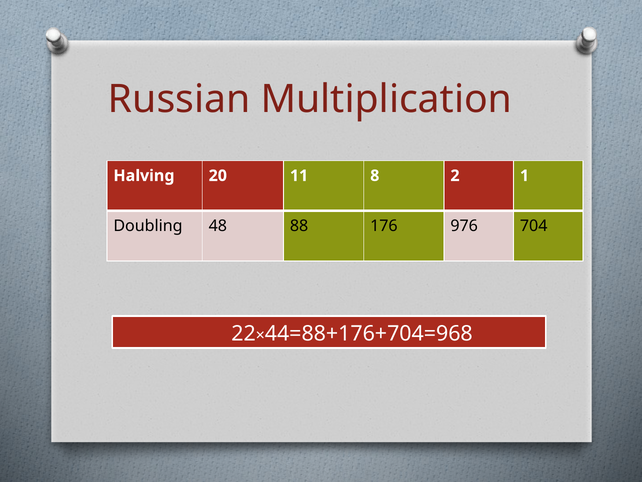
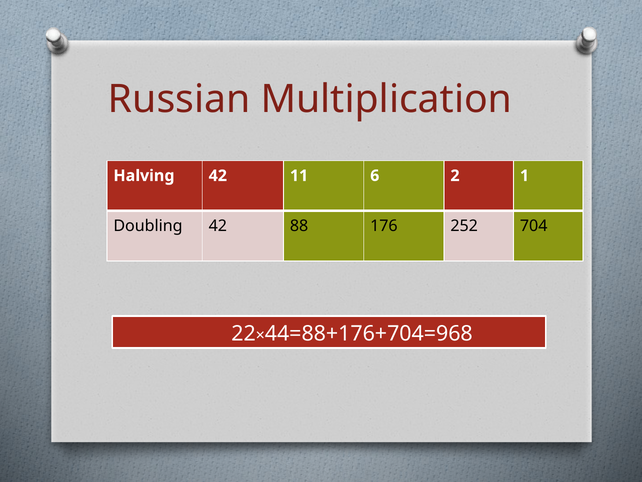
Halving 20: 20 -> 42 (218, 176)
8: 8 -> 6 (375, 176)
Doubling 48: 48 -> 42 (218, 226)
976: 976 -> 252 (464, 226)
